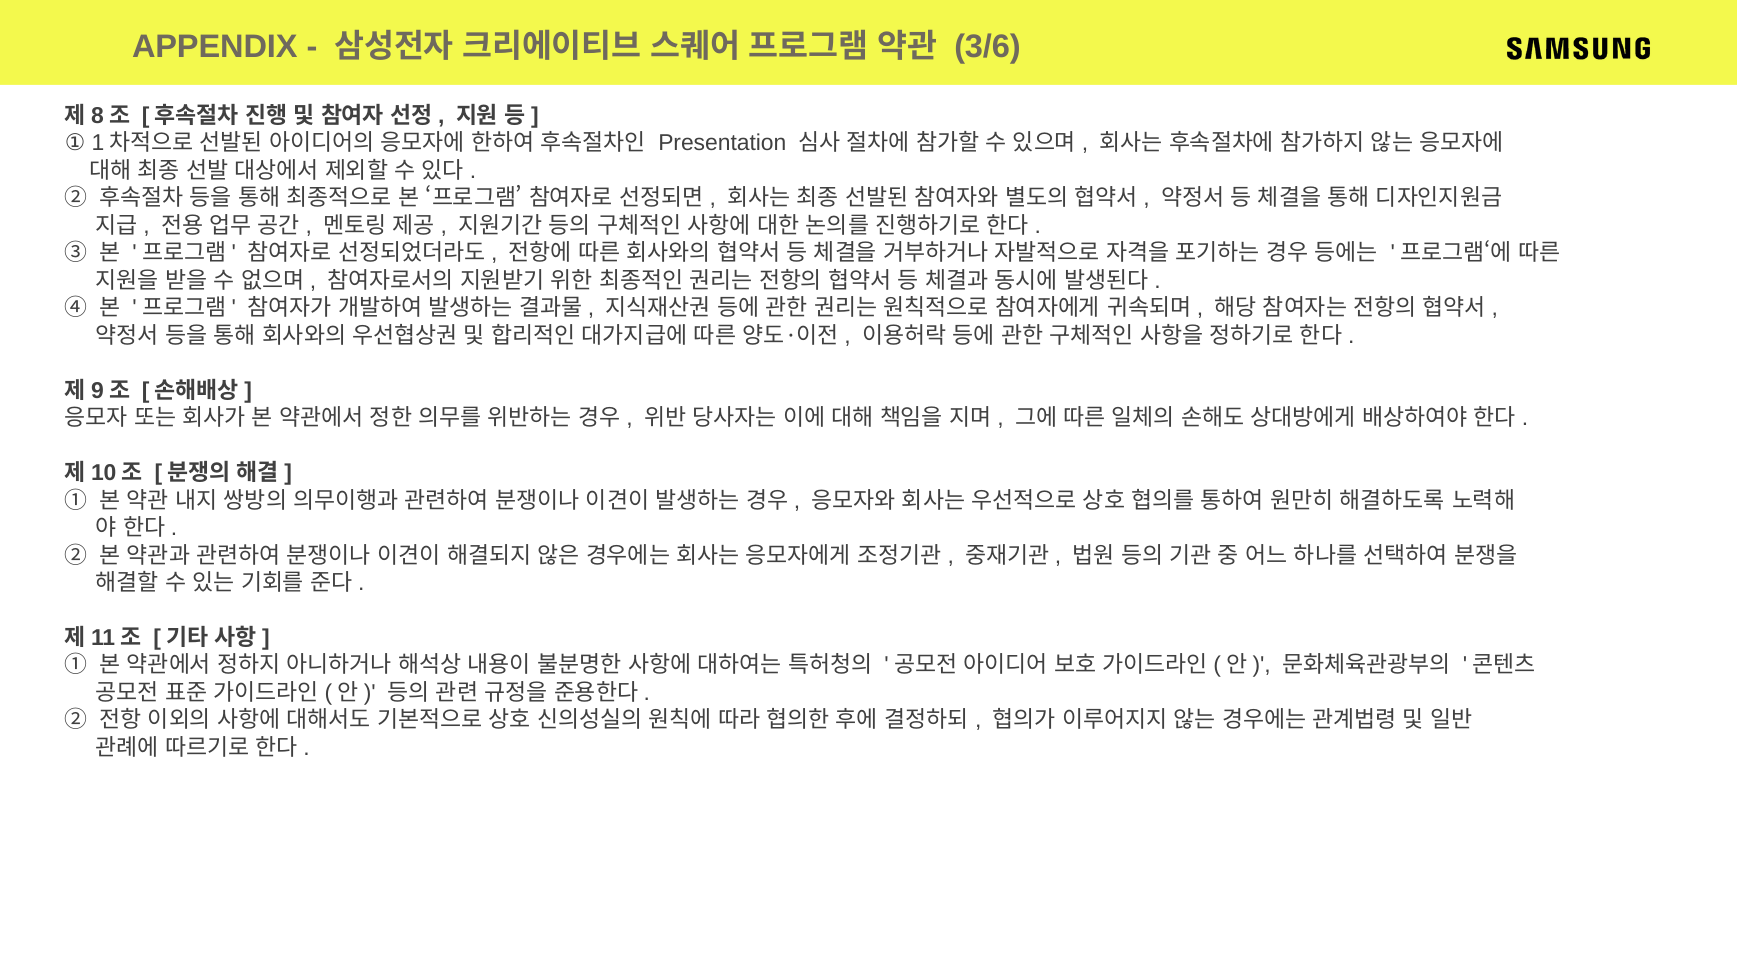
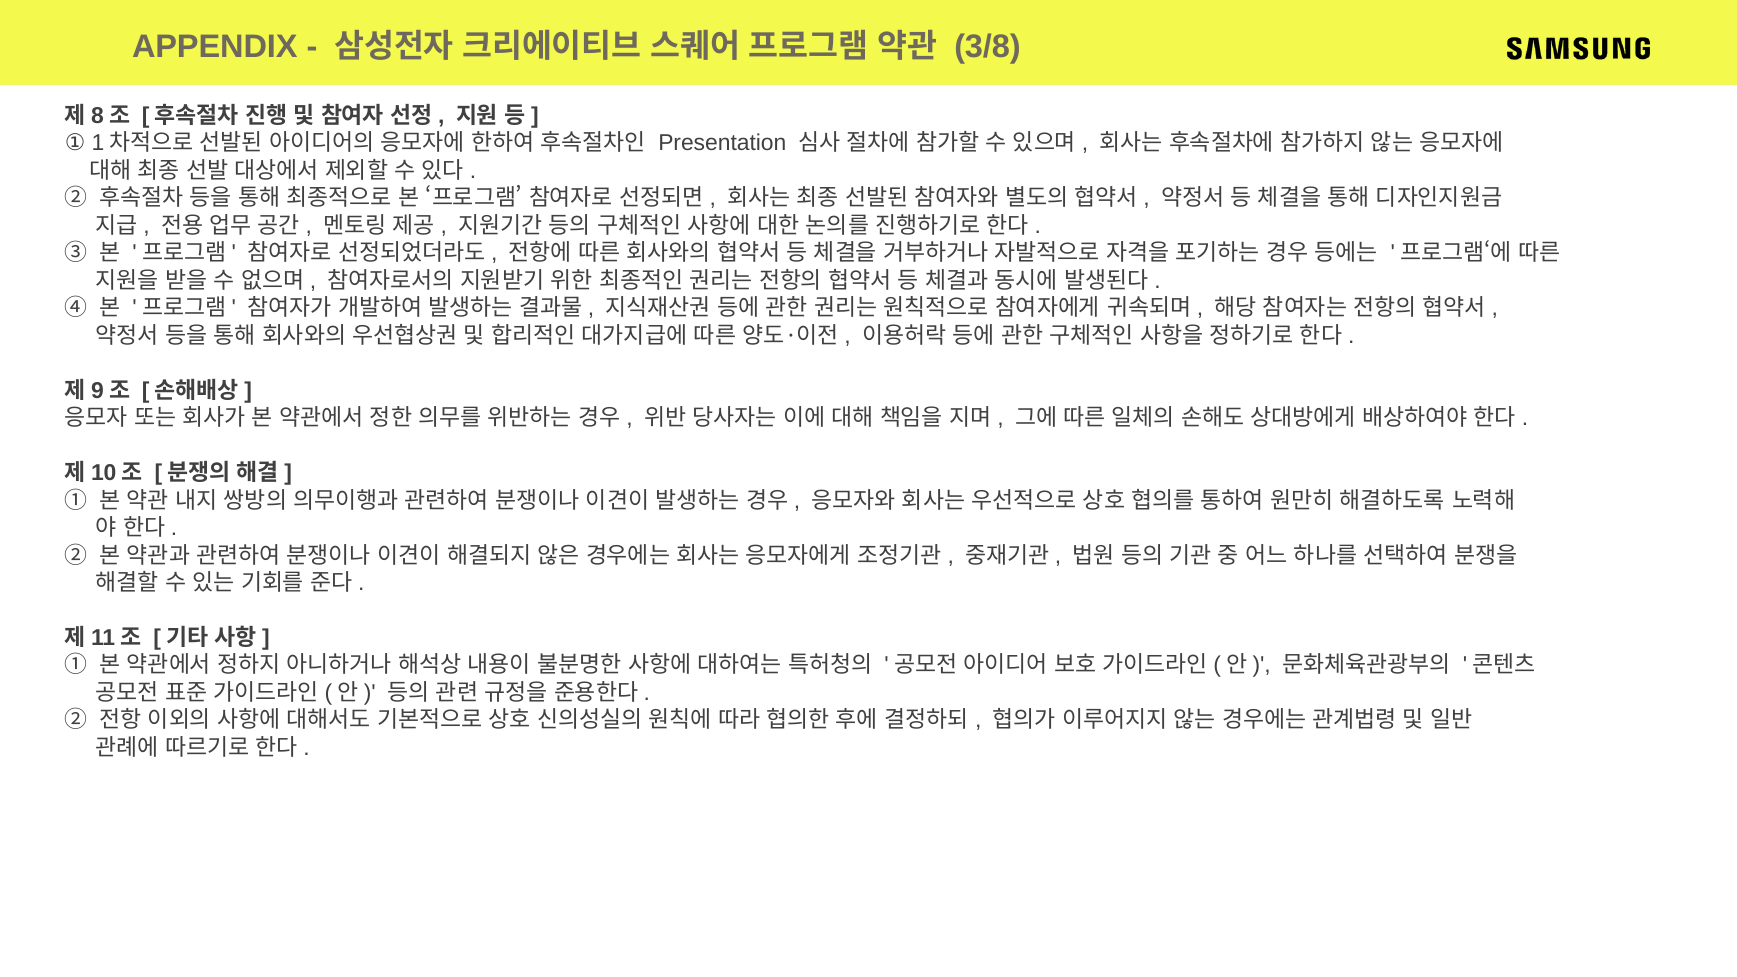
3/6: 3/6 -> 3/8 (988, 47)
